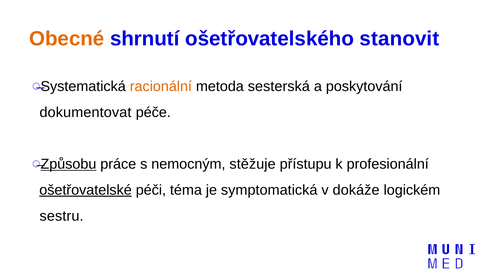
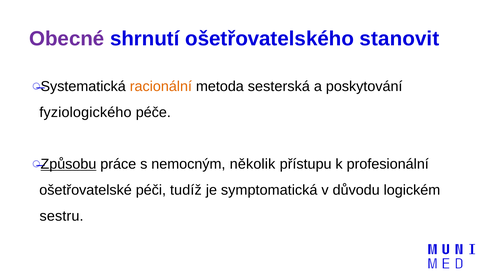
Obecné colour: orange -> purple (67, 39)
dokumentovat: dokumentovat -> fyziologického (85, 113)
stěžuje: stěžuje -> několik (253, 164)
ošetřovatelské underline: present -> none (86, 190)
téma: téma -> tudíž (186, 190)
dokáže: dokáže -> důvodu (356, 190)
